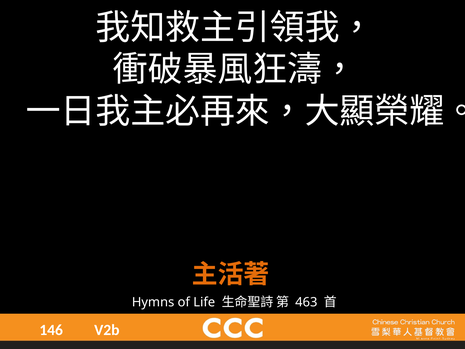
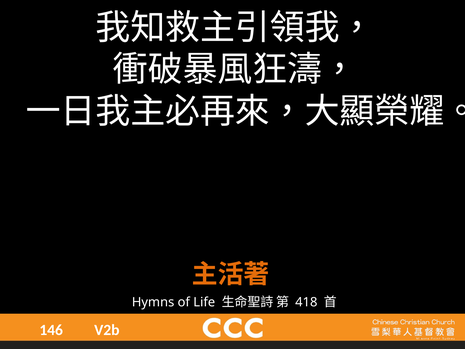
463: 463 -> 418 (306, 302)
